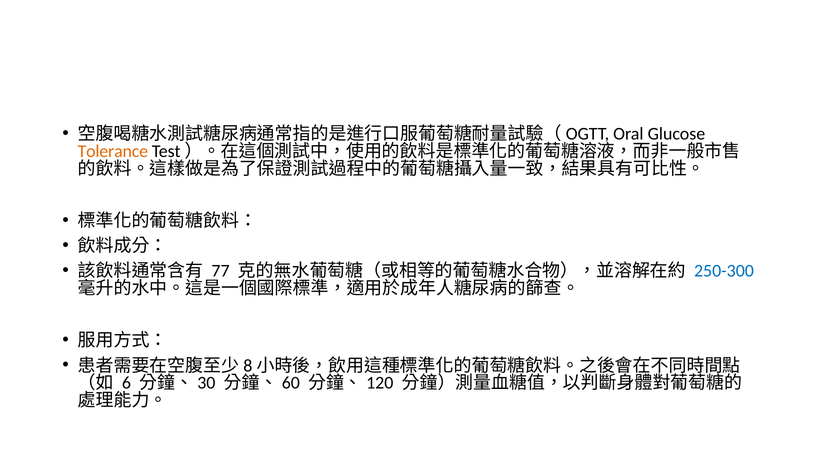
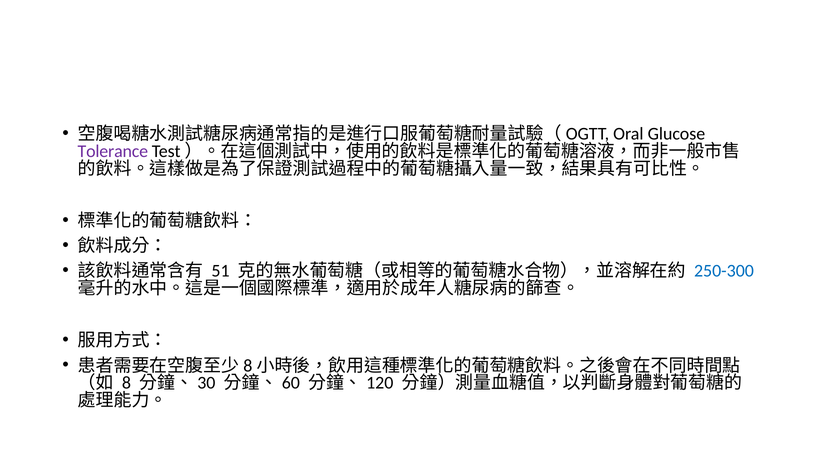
Tolerance colour: orange -> purple (113, 151)
77: 77 -> 51 (221, 271)
6: 6 -> 8 (126, 383)
